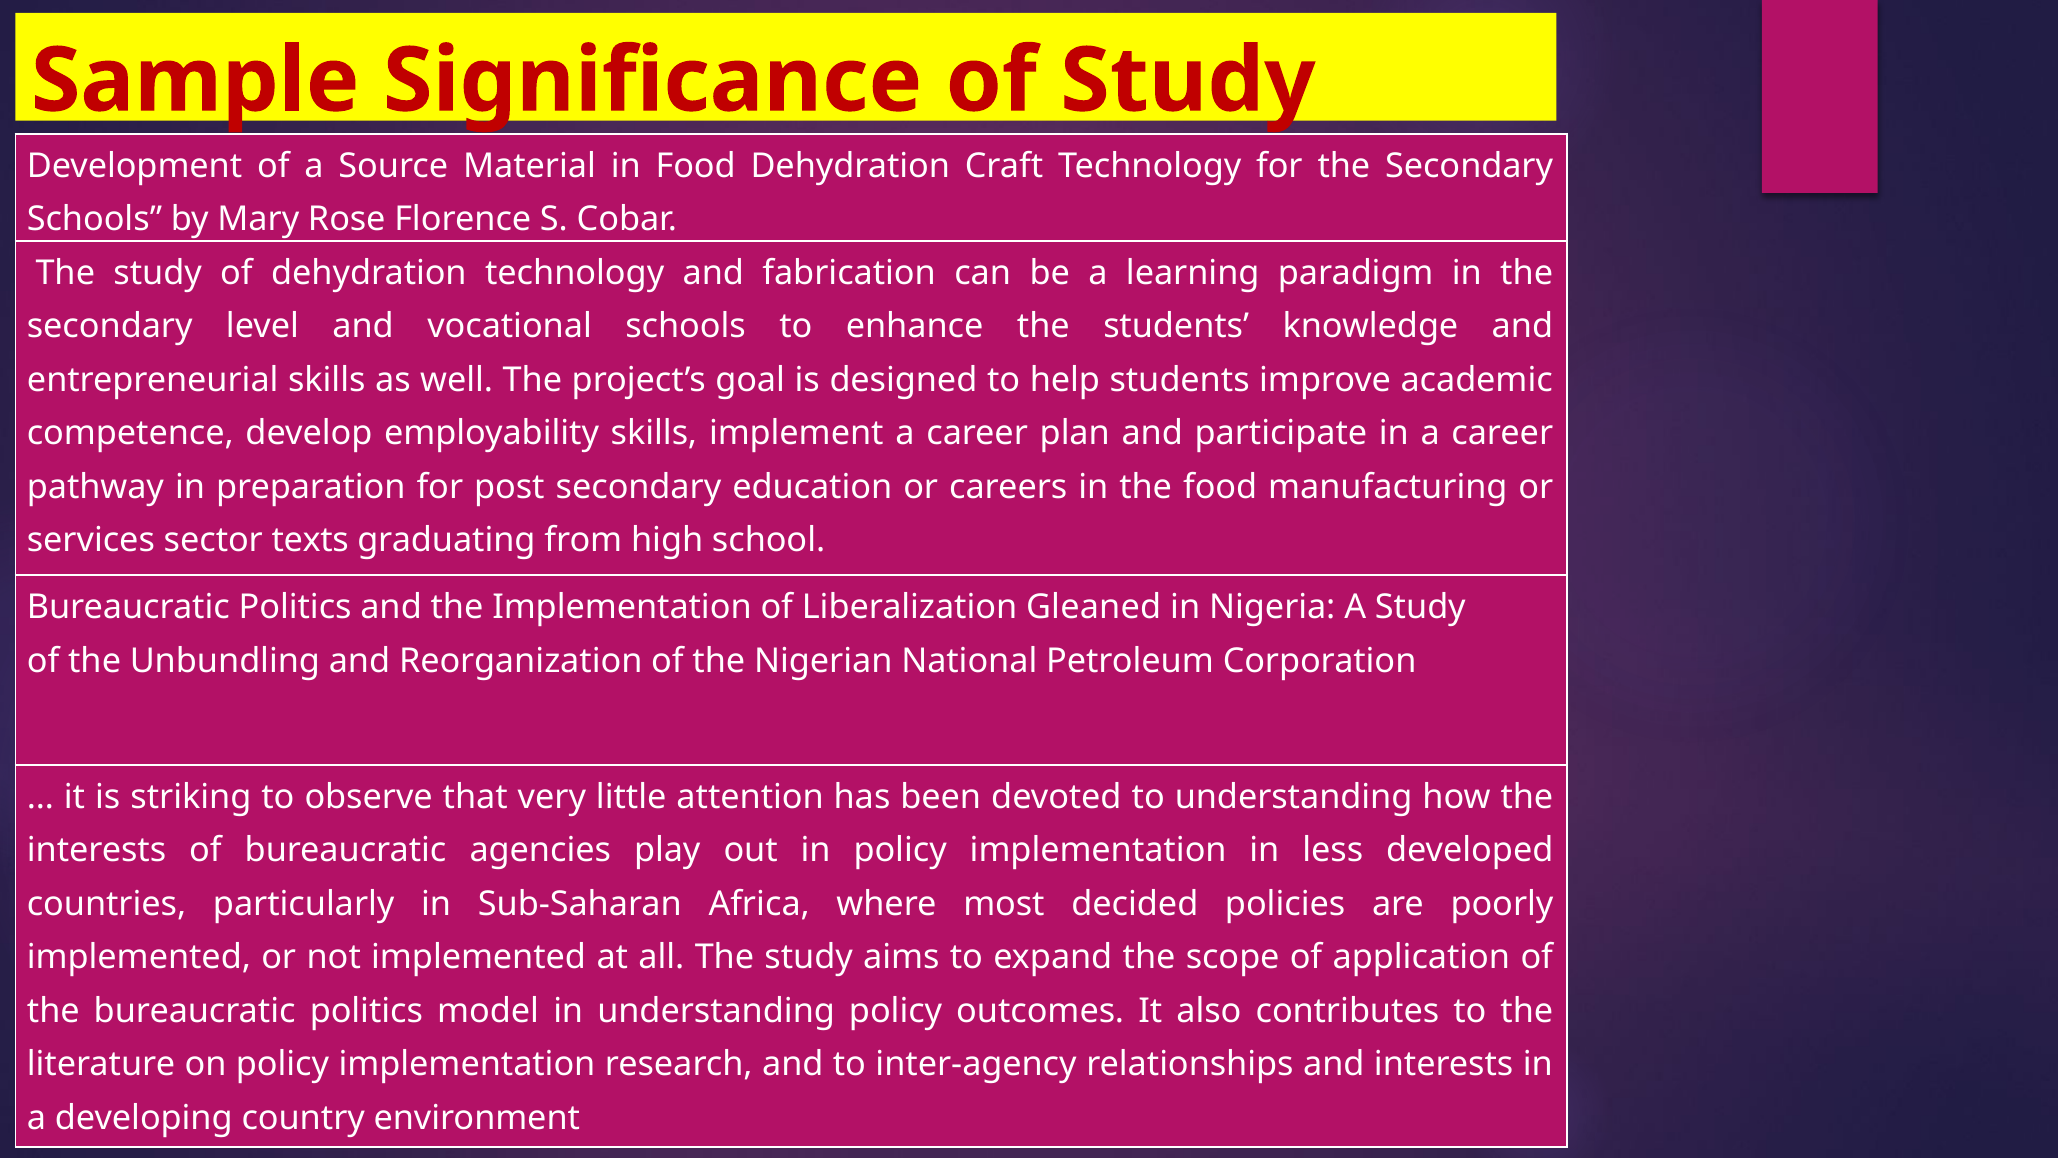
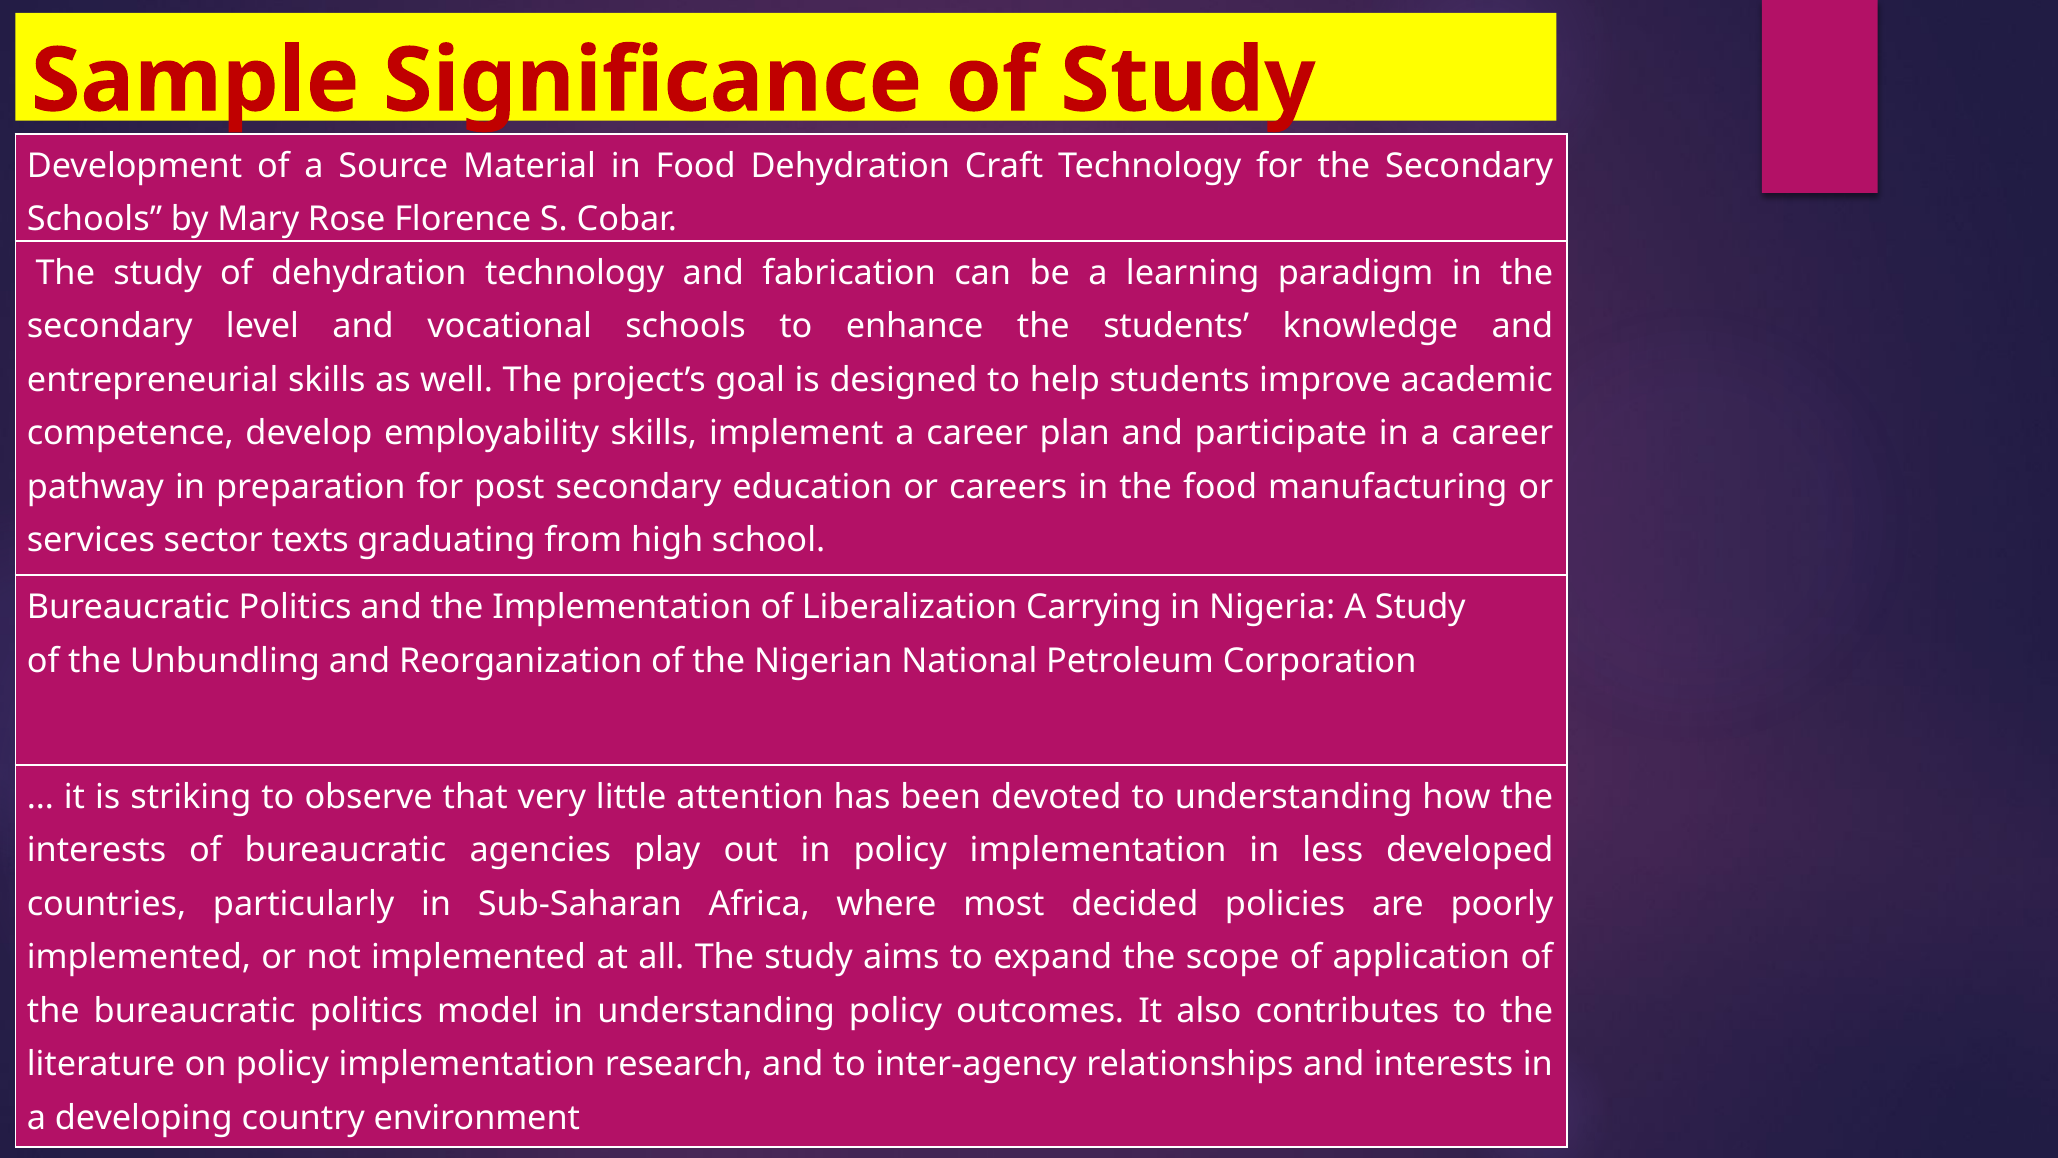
Gleaned: Gleaned -> Carrying (1094, 607)
